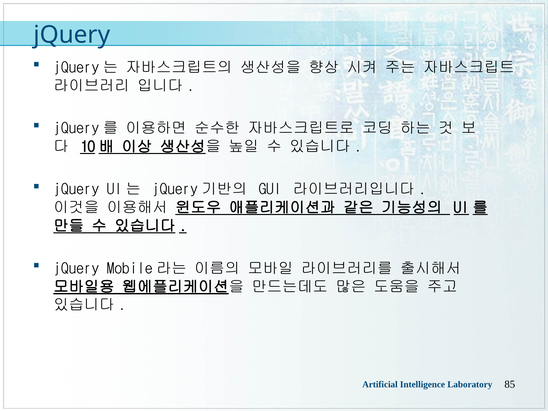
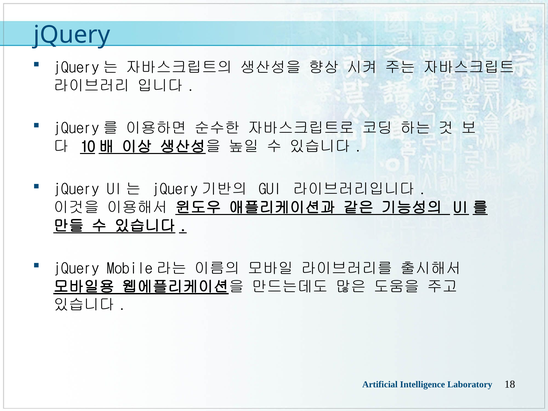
85: 85 -> 18 (510, 384)
